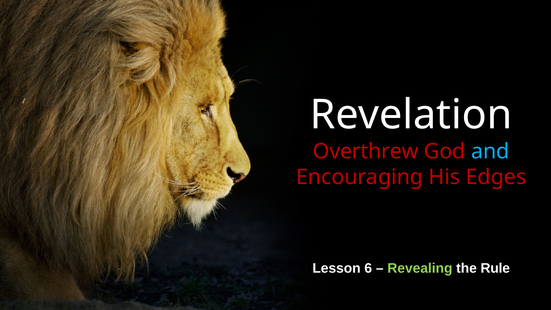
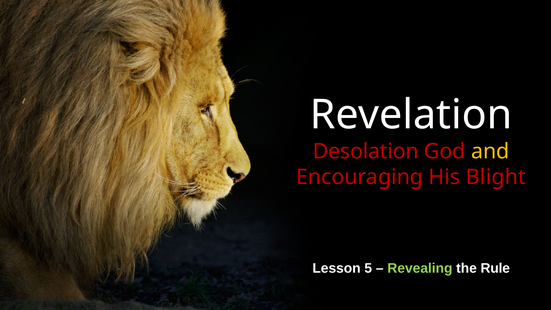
Overthrew: Overthrew -> Desolation (366, 151)
and colour: light blue -> yellow (490, 151)
Edges: Edges -> Blight (496, 177)
6: 6 -> 5 (368, 268)
